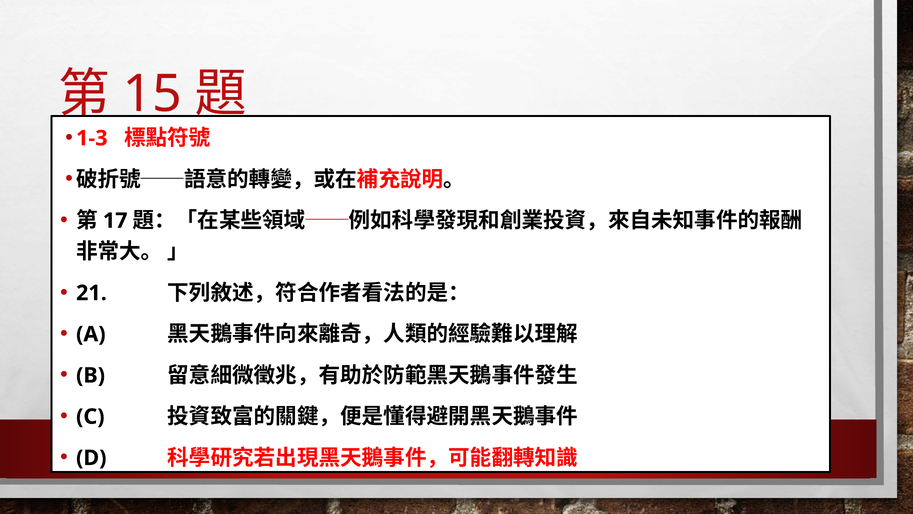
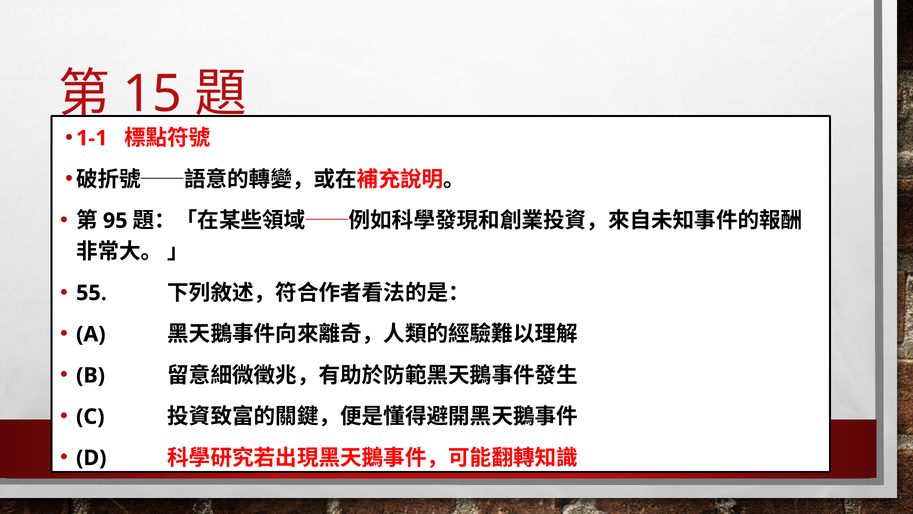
1-3: 1-3 -> 1-1 (92, 138)
17: 17 -> 95 (115, 221)
21: 21 -> 55 (91, 293)
